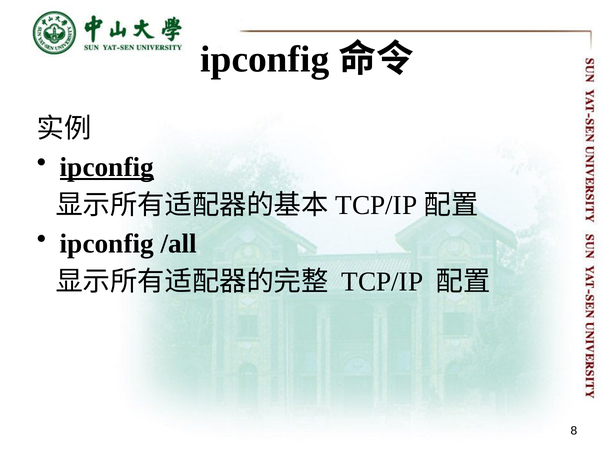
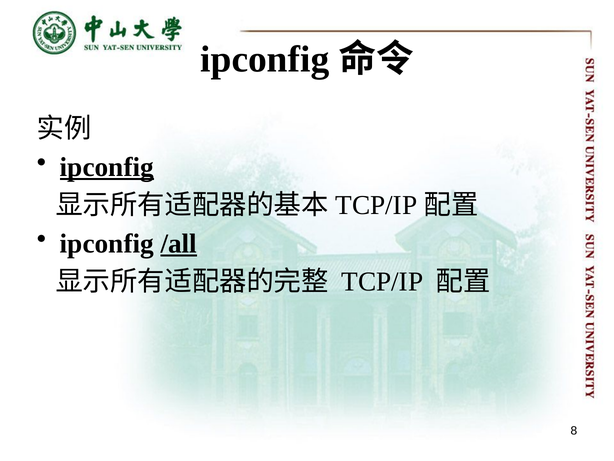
/all underline: none -> present (179, 243)
